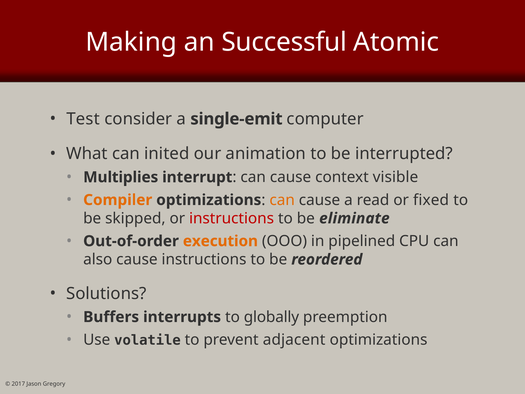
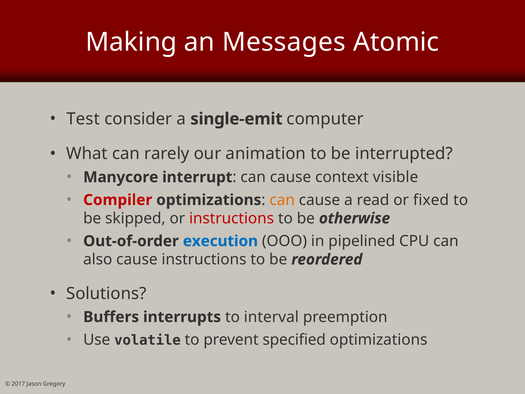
Successful: Successful -> Messages (284, 42)
inited: inited -> rarely (167, 154)
Multiplies: Multiplies -> Manycore (121, 177)
Compiler colour: orange -> red (118, 200)
eliminate: eliminate -> otherwise (355, 218)
execution colour: orange -> blue (220, 241)
globally: globally -> interval (271, 317)
adjacent: adjacent -> specified (294, 340)
